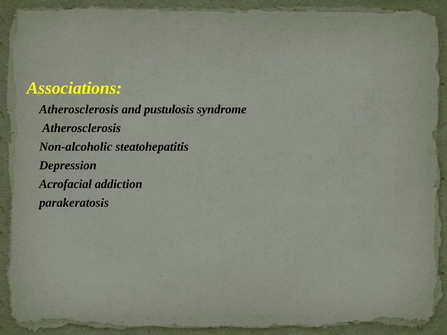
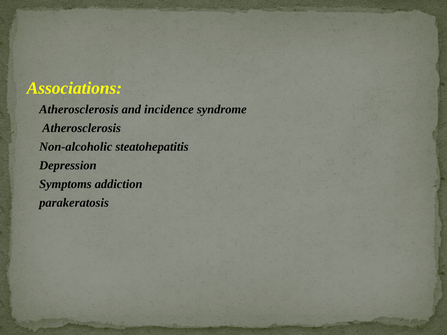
pustulosis: pustulosis -> incidence (169, 110)
Acrofacial: Acrofacial -> Symptoms (65, 184)
